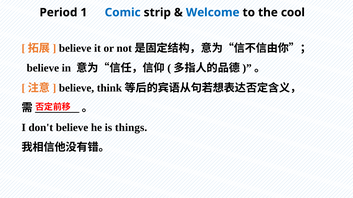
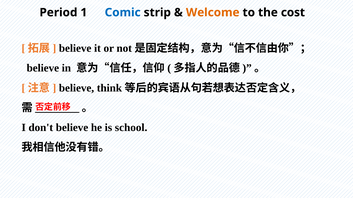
Welcome colour: blue -> orange (213, 12)
cool: cool -> cost (293, 12)
things: things -> school (131, 128)
